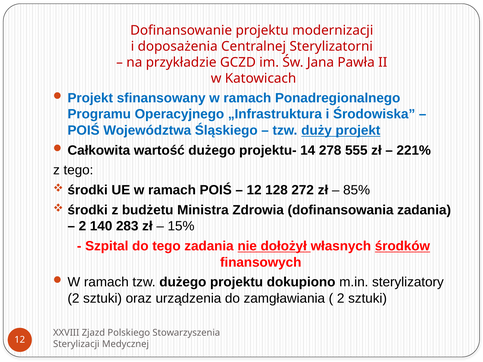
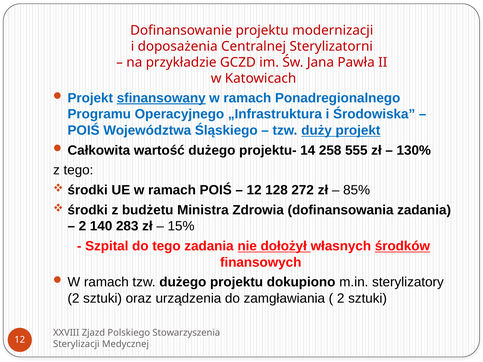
sfinansowany underline: none -> present (161, 98)
278: 278 -> 258 (330, 150)
221%: 221% -> 130% (414, 150)
